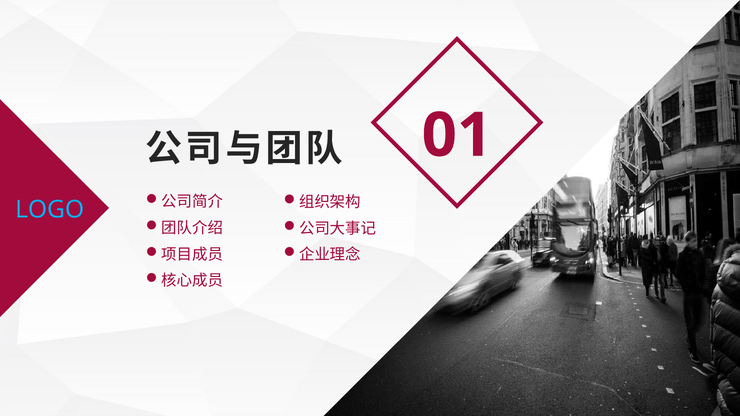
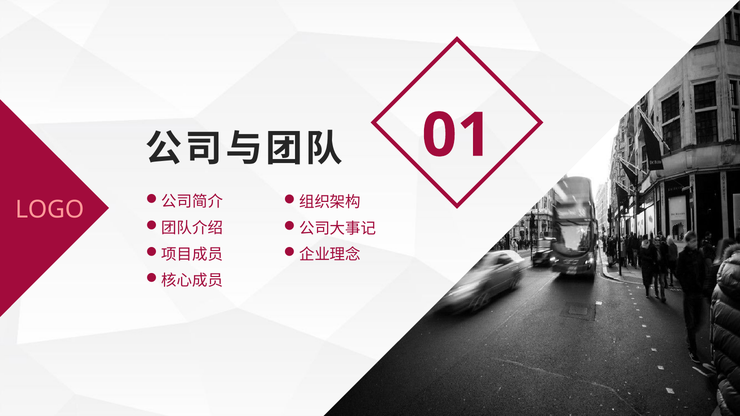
LOGO colour: light blue -> pink (50, 210)
